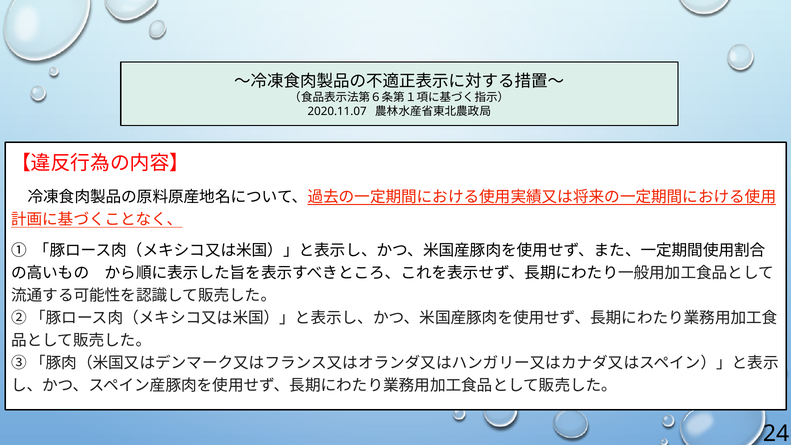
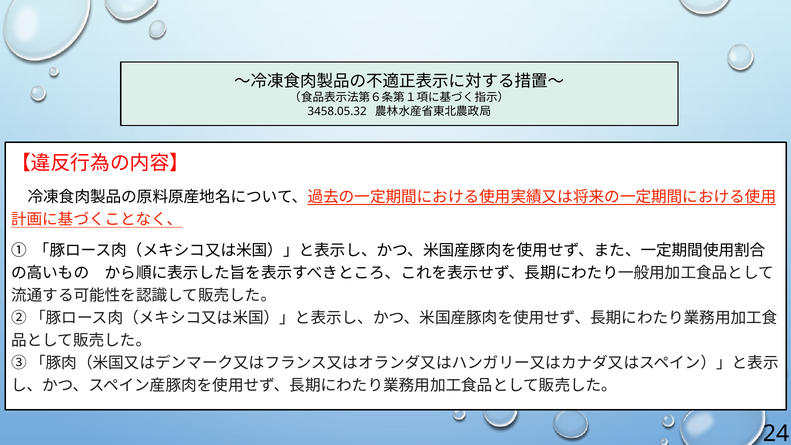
2020.11.07: 2020.11.07 -> 3458.05.32 (337, 111)
